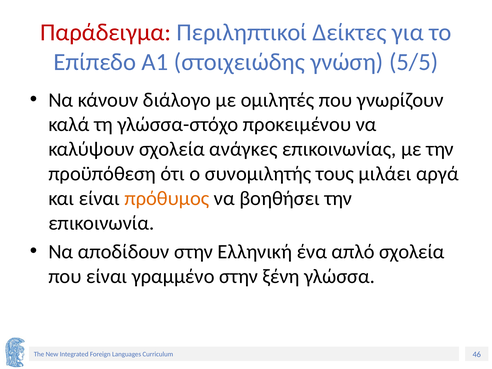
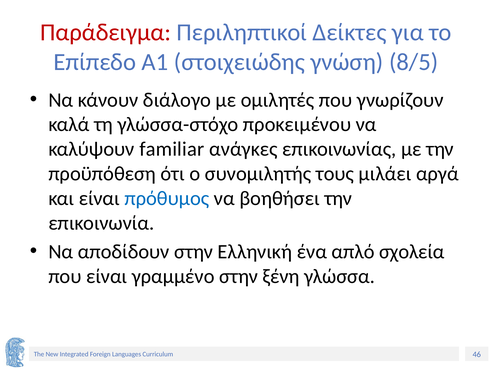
5/5: 5/5 -> 8/5 (414, 62)
καλύψουν σχολεία: σχολεία -> familiar (172, 149)
πρόθυμος colour: orange -> blue (167, 198)
